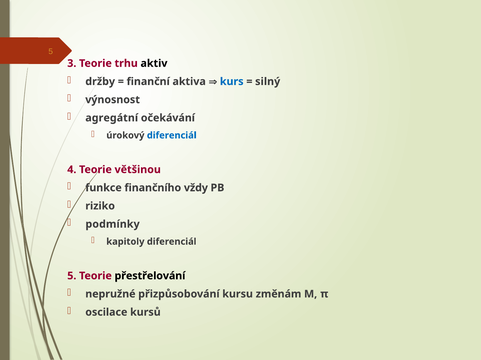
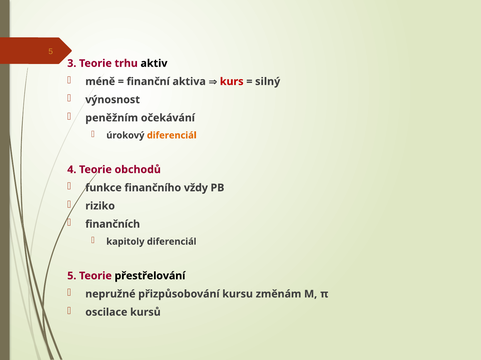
držby: držby -> méně (100, 82)
kurs colour: blue -> red (232, 82)
agregátní: agregátní -> peněžním (112, 118)
diferenciál colour: blue -> orange (172, 136)
většinou: většinou -> obchodů (138, 170)
podmínky: podmínky -> finančních (113, 225)
